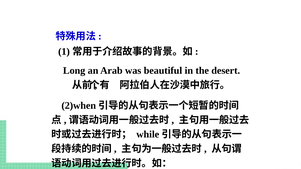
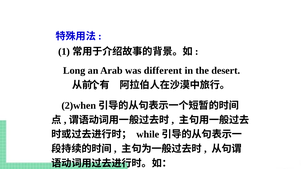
beautiful: beautiful -> different (163, 71)
